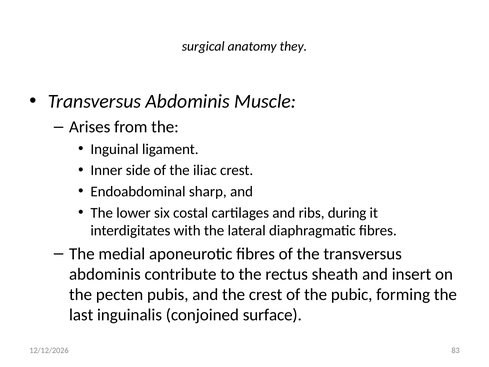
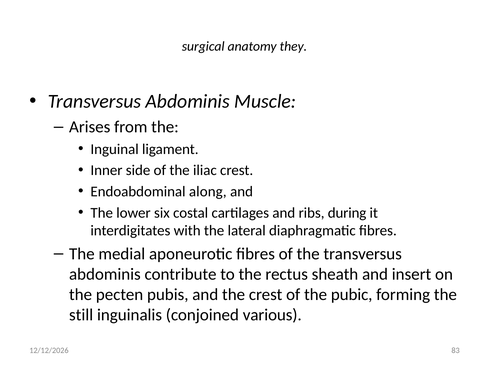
sharp: sharp -> along (208, 191)
last: last -> still (81, 315)
surface: surface -> various (272, 315)
